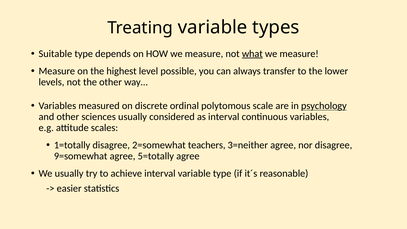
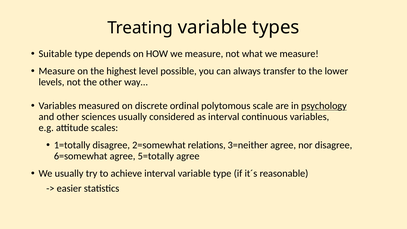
what underline: present -> none (252, 54)
teachers: teachers -> relations (207, 145)
9=somewhat: 9=somewhat -> 6=somewhat (81, 156)
